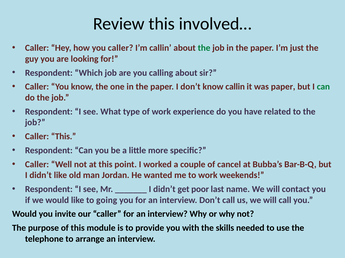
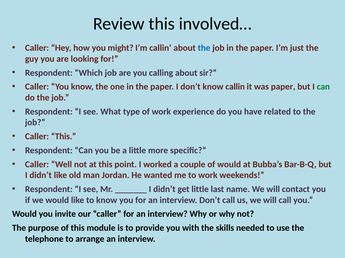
you caller: caller -> might (121, 48)
the colour: green -> blue (204, 48)
of cancel: cancel -> would (229, 165)
get poor: poor -> little (200, 190)
to going: going -> know (107, 201)
